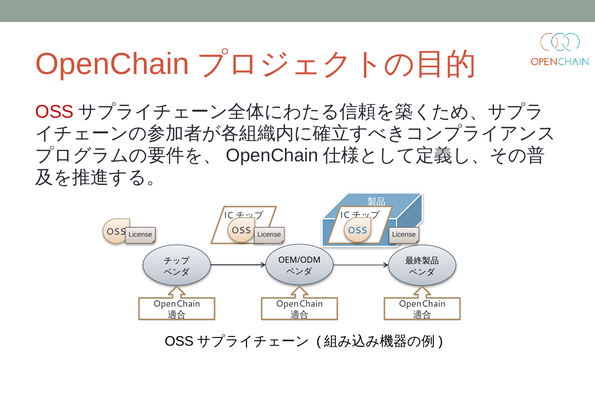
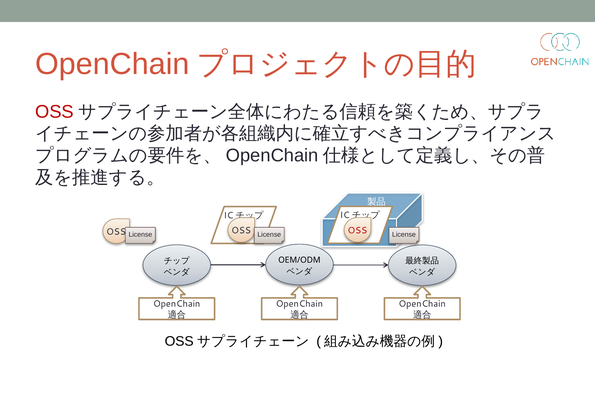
OSS colour: blue -> red (357, 230)
